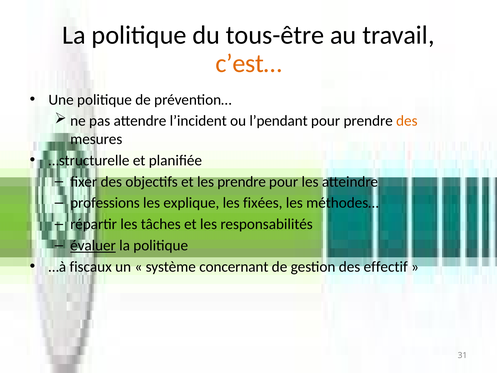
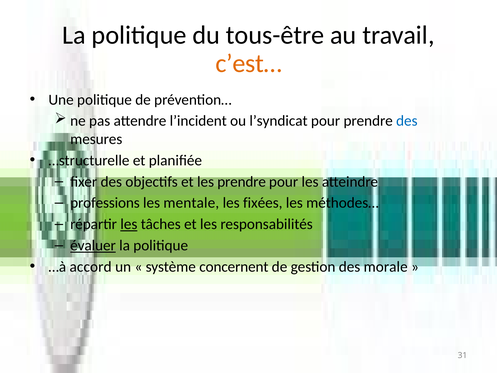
l’pendant: l’pendant -> l’syndicat (279, 121)
des colour: orange -> blue (407, 121)
explique: explique -> mentale (191, 203)
les underline: none -> present (129, 224)
fiscaux: fiscaux -> accord (91, 267)
concernant: concernant -> concernent (234, 267)
effectif: effectif -> morale (386, 267)
